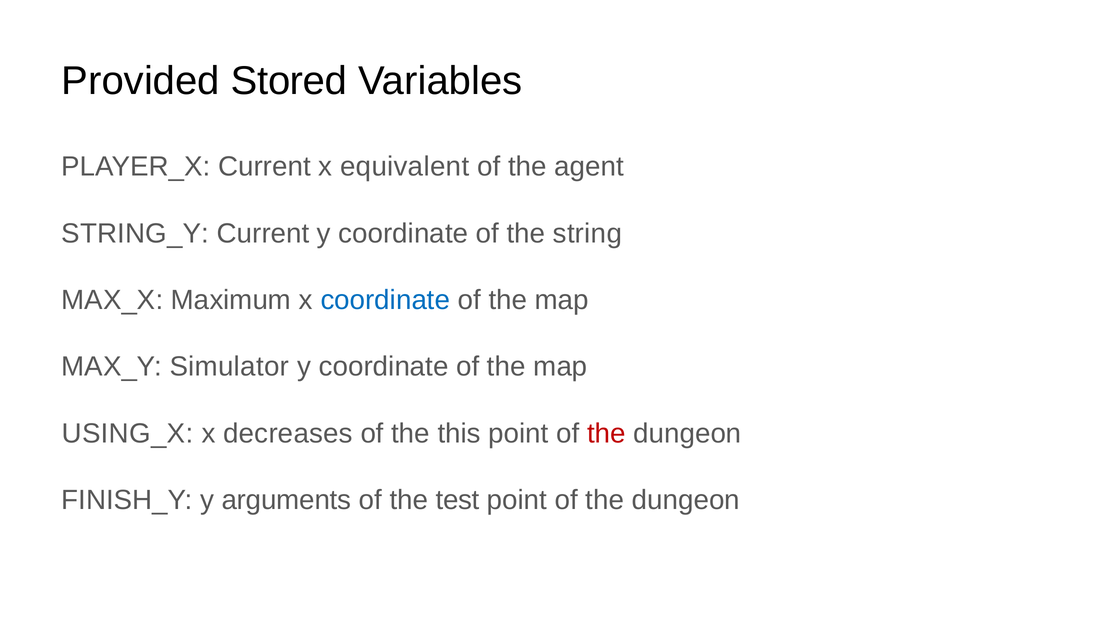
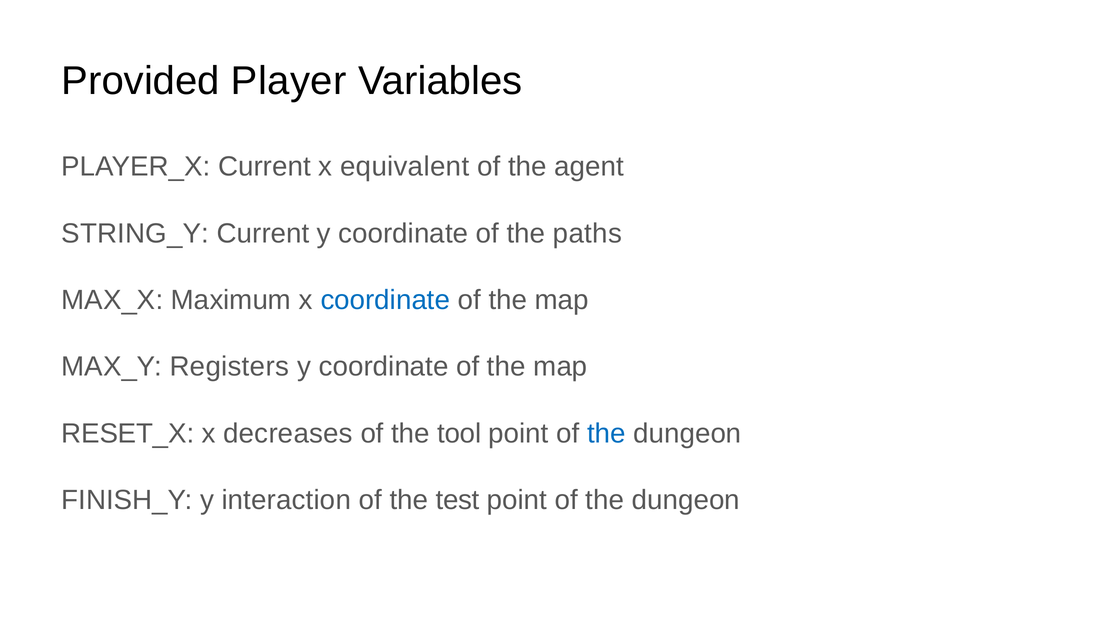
Stored: Stored -> Player (289, 81)
string: string -> paths (587, 233)
Simulator: Simulator -> Registers (229, 367)
USING_X: USING_X -> RESET_X (128, 433)
this: this -> tool (459, 433)
the colour: red -> blue (606, 433)
arguments: arguments -> interaction (286, 500)
